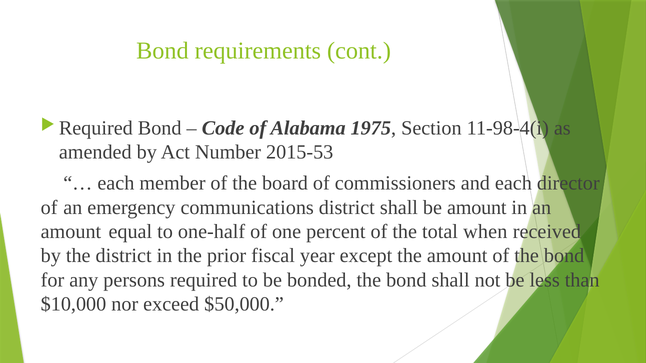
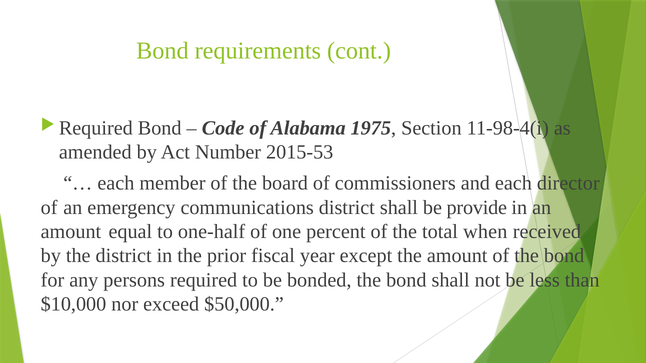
be amount: amount -> provide (477, 208)
